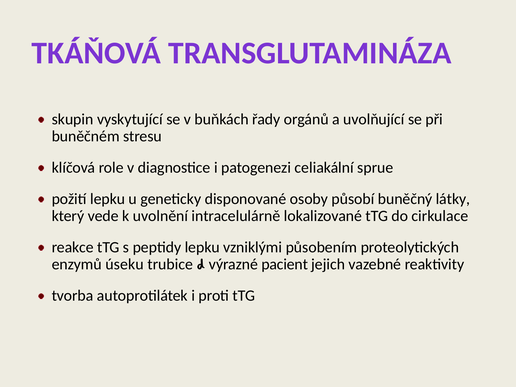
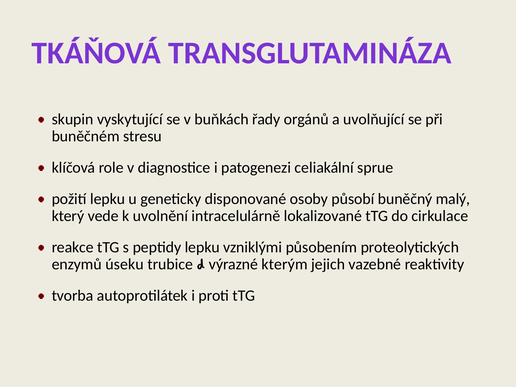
látky: látky -> malý (453, 199)
pacient: pacient -> kterým (285, 264)
